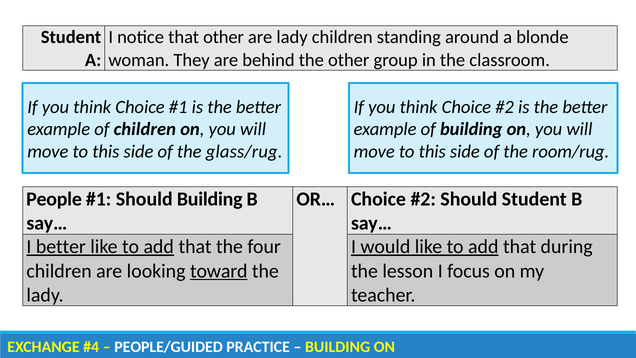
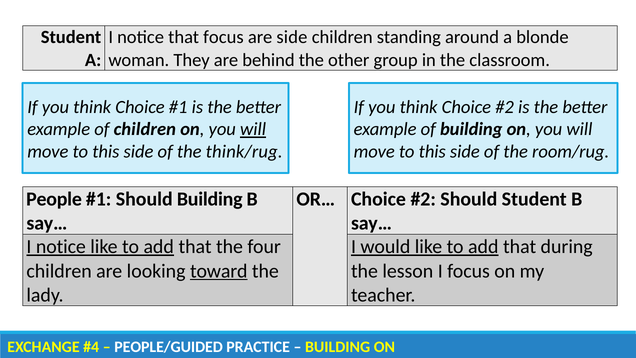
that other: other -> focus (223, 37)
are lady: lady -> side (292, 37)
will underline: none -> present (253, 129)
glass/rug: glass/rug -> think/rug (244, 151)
better: better -> notice (61, 247)
